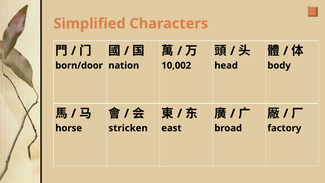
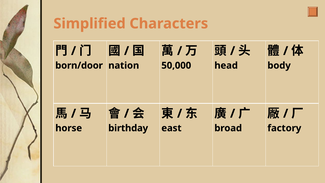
10,002: 10,002 -> 50,000 (176, 65)
stricken: stricken -> birthday (128, 128)
